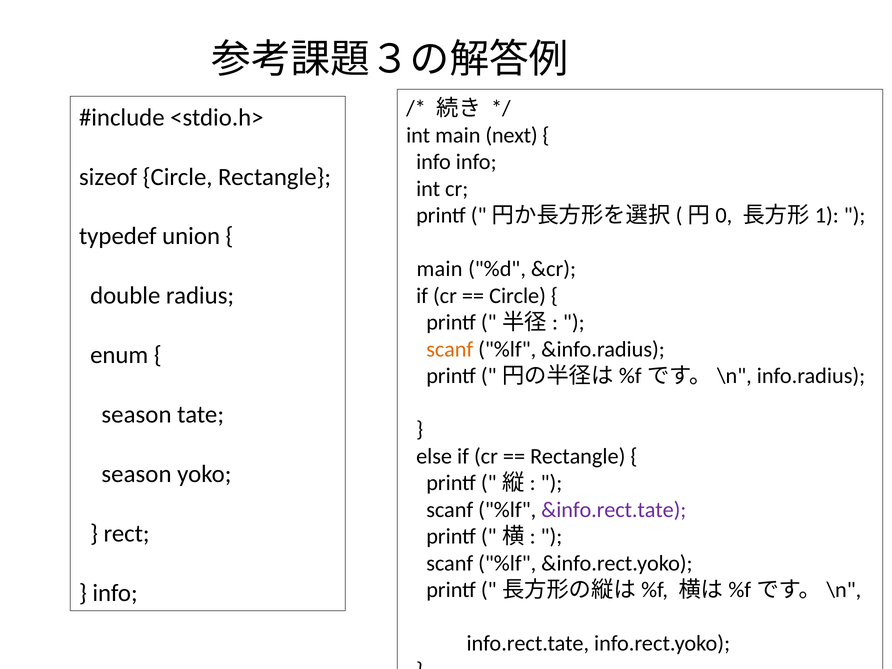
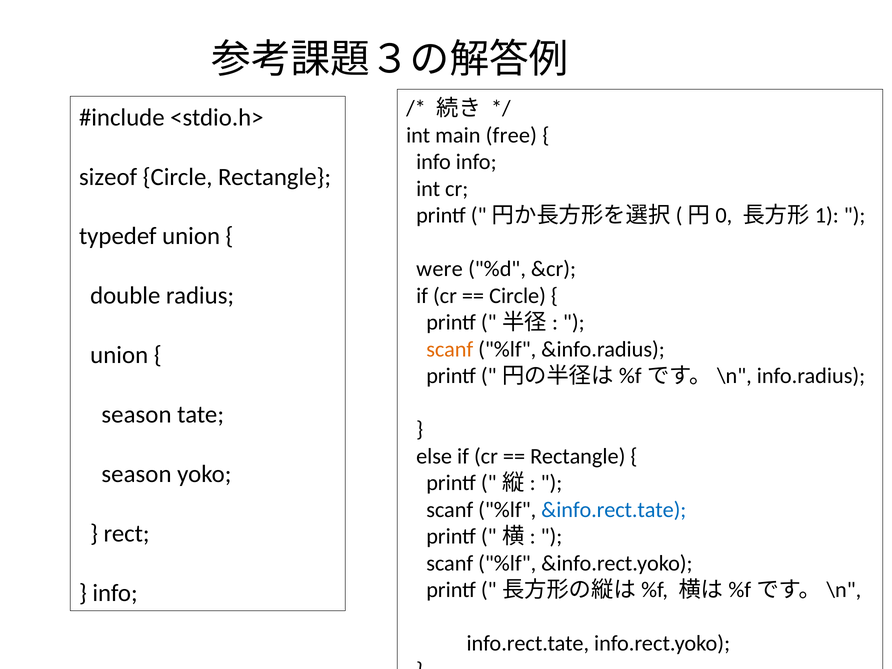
next: next -> free (511, 135)
main: main -> were (439, 269)
enum: enum -> union (119, 355)
&info.rect.tate colour: purple -> blue (614, 510)
